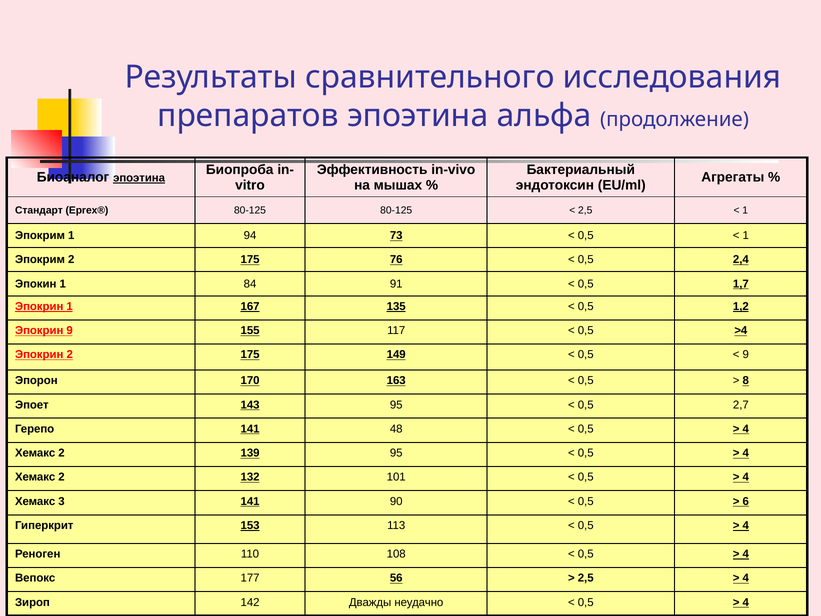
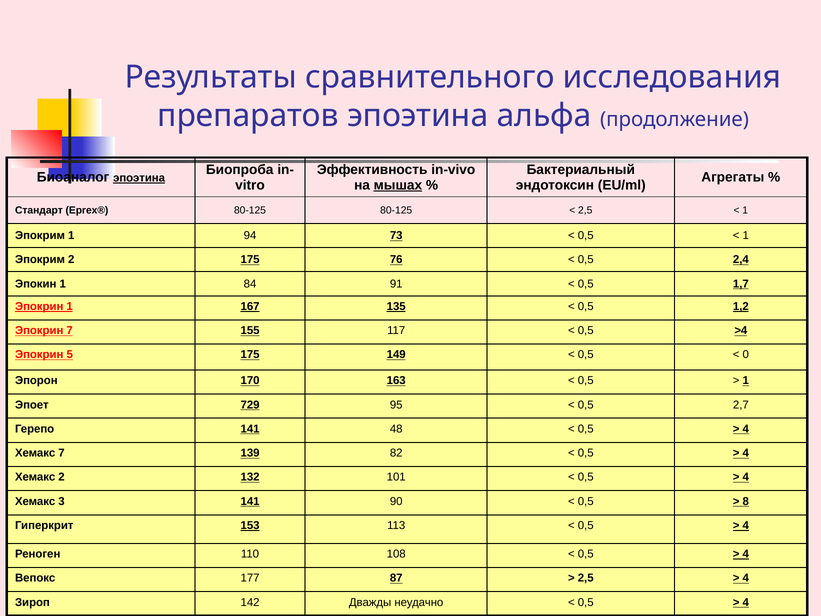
мышах underline: none -> present (398, 185)
Эпокрин 9: 9 -> 7 (70, 330)
Эпокрин 2: 2 -> 5 (70, 354)
9: 9 -> 0 (746, 354)
8: 8 -> 1 (746, 381)
143: 143 -> 729 (250, 405)
2: 2 -> 7 (61, 453)
139 95: 95 -> 82 (396, 453)
6: 6 -> 8 (746, 501)
56: 56 -> 87 (396, 578)
